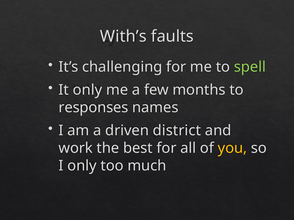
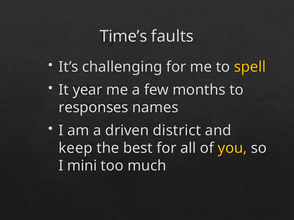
With’s: With’s -> Time’s (123, 36)
spell colour: light green -> yellow (250, 67)
It only: only -> year (88, 90)
work: work -> keep (76, 148)
I only: only -> mini (82, 166)
